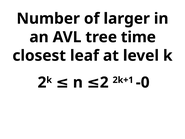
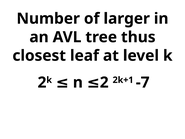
time: time -> thus (138, 37)
-0: -0 -> -7 (143, 82)
